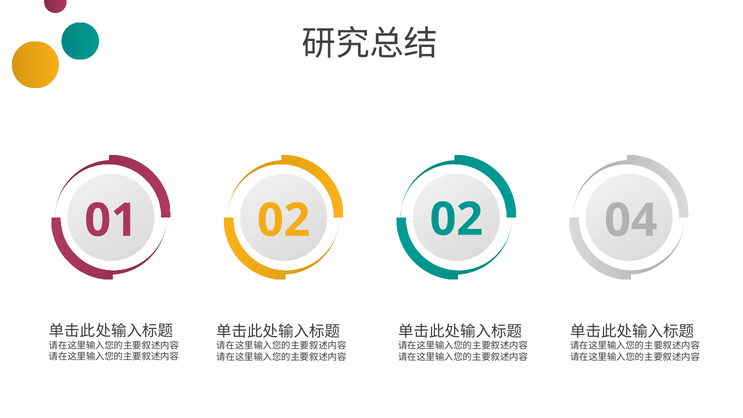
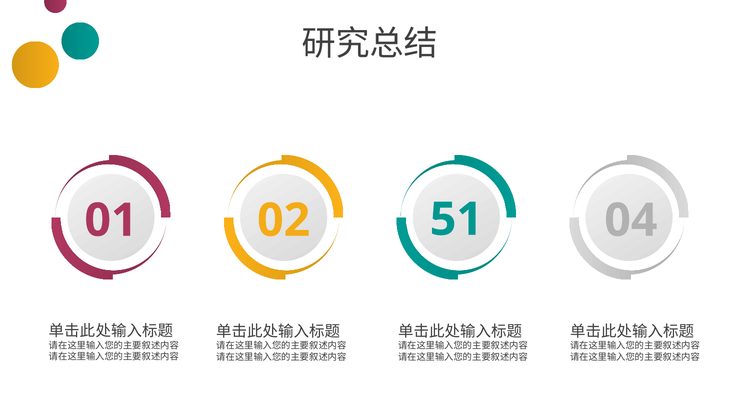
02 02: 02 -> 51 (456, 219)
